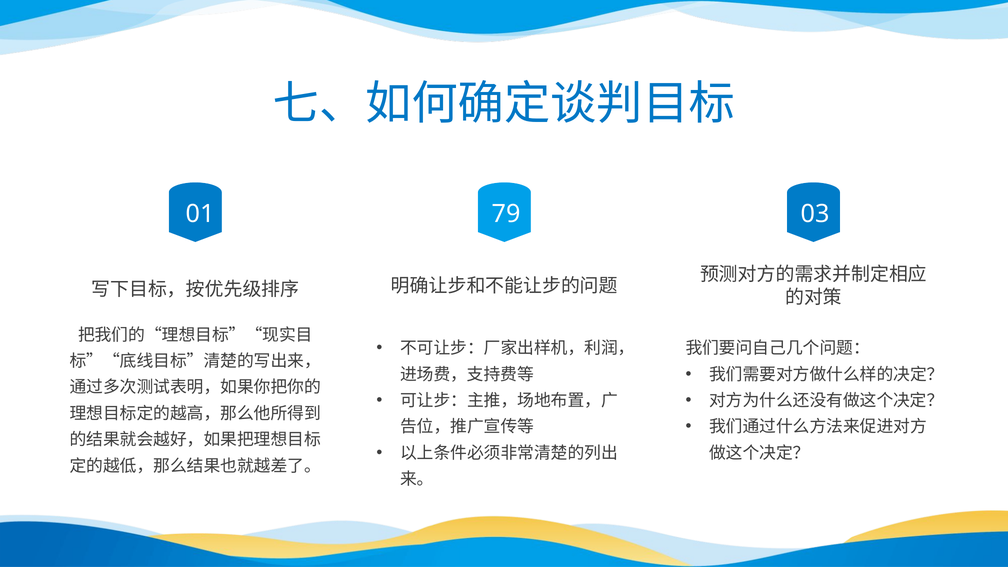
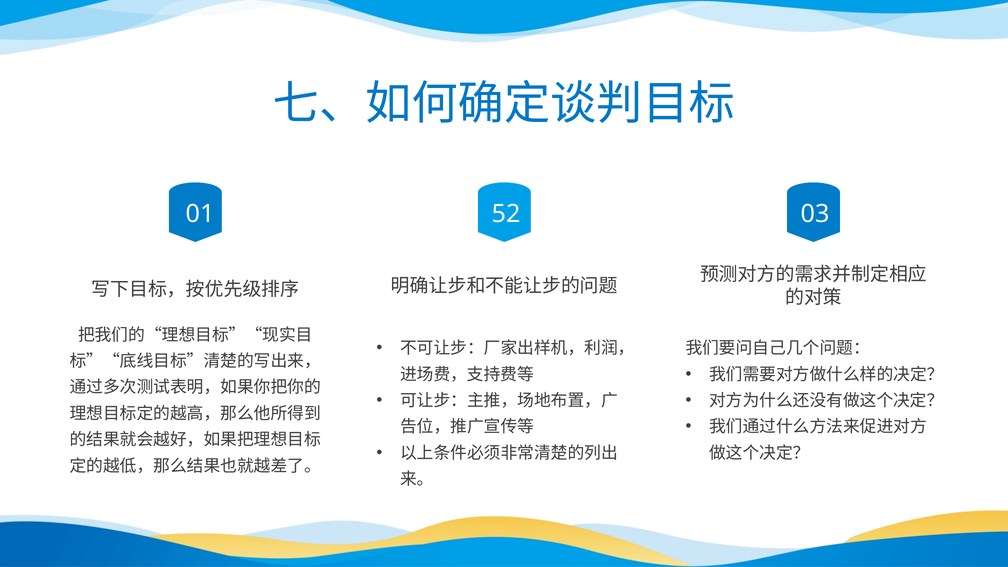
79: 79 -> 52 (506, 214)
